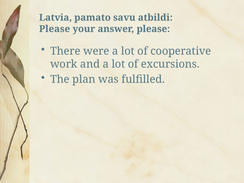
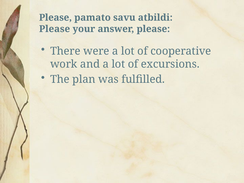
Latvia: Latvia -> Please (55, 18)
